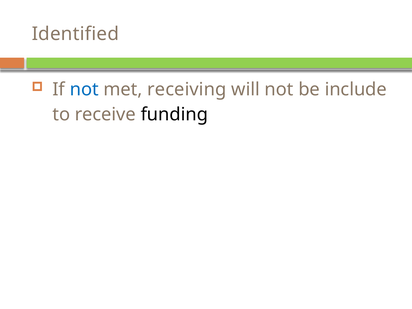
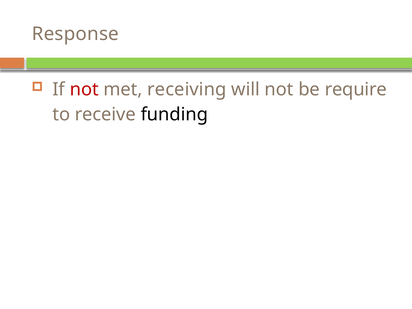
Identified: Identified -> Response (75, 34)
not colour: blue -> red (84, 89)
include: include -> require (356, 89)
